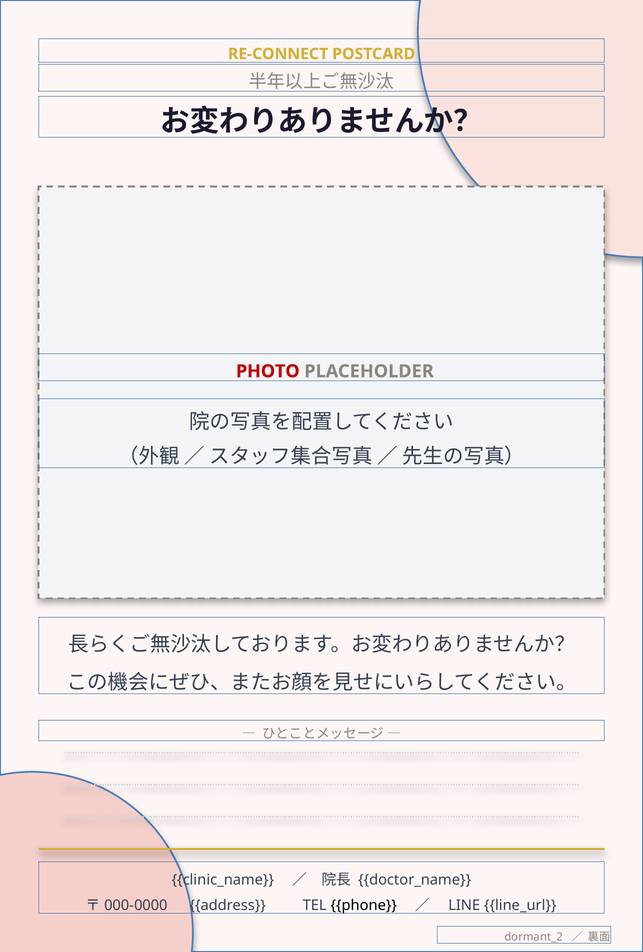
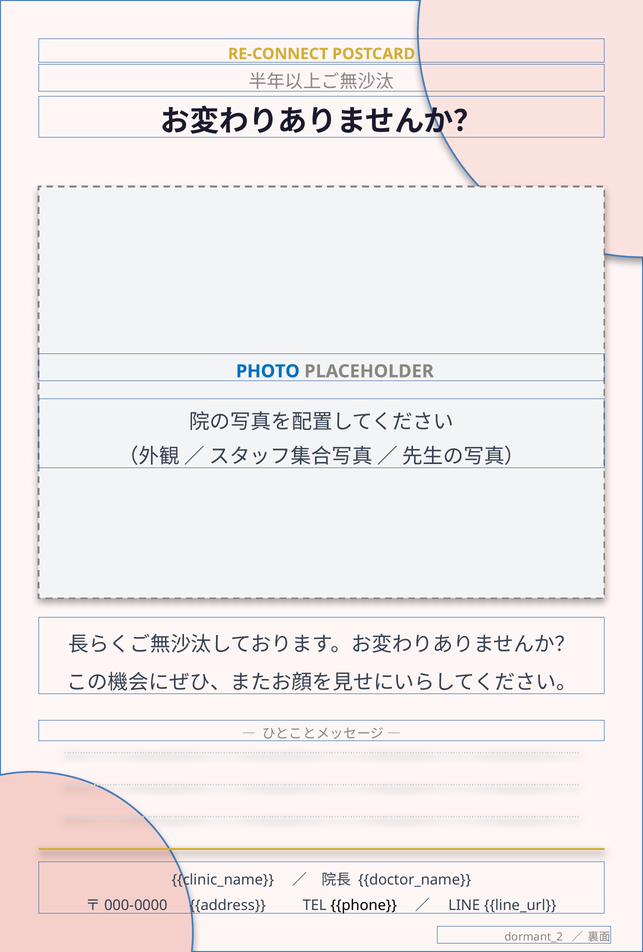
PHOTO colour: red -> blue (268, 371)
